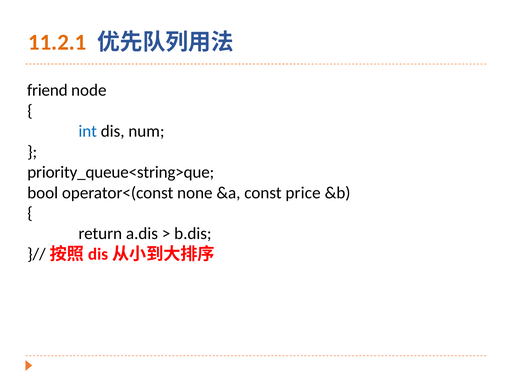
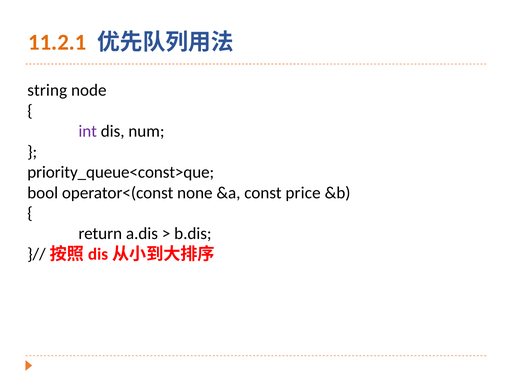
friend: friend -> string (47, 90)
int colour: blue -> purple (88, 131)
priority_queue<string>que: priority_queue<string>que -> priority_queue<const>que (121, 172)
